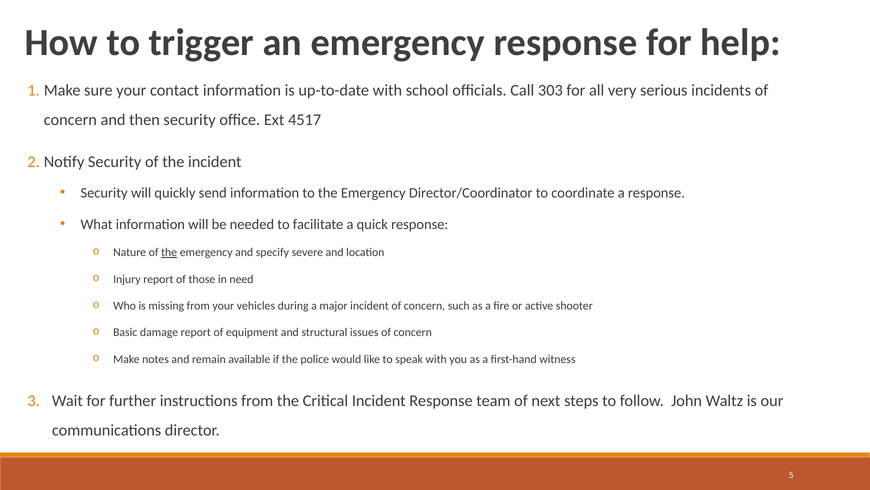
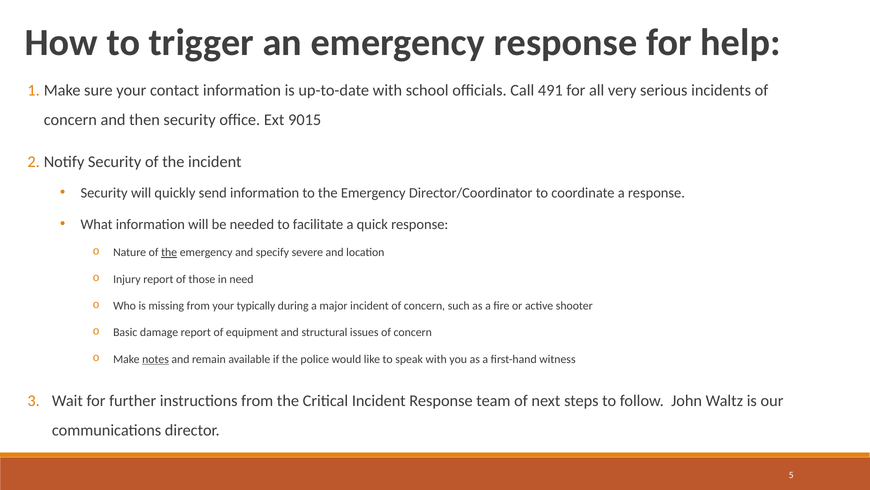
303: 303 -> 491 (550, 90)
4517: 4517 -> 9015 (305, 120)
vehicles: vehicles -> typically (256, 305)
notes underline: none -> present (156, 359)
